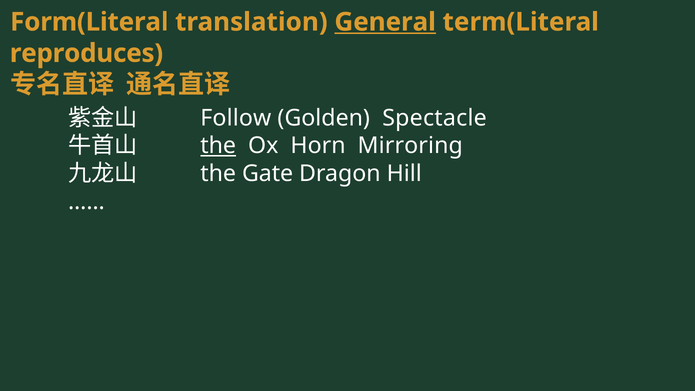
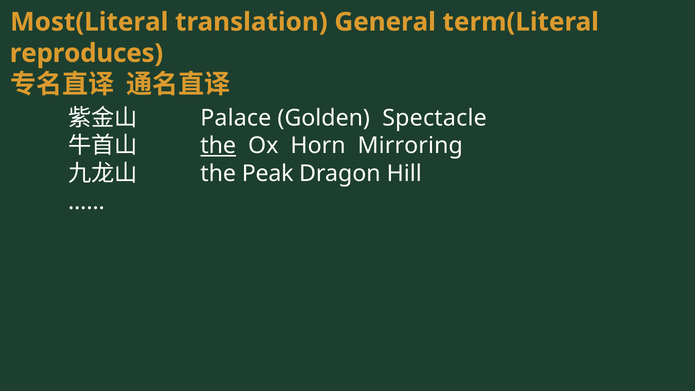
Form(Literal: Form(Literal -> Most(Literal (89, 22)
General underline: present -> none (385, 22)
Follow: Follow -> Palace (236, 118)
Gate: Gate -> Peak (268, 174)
